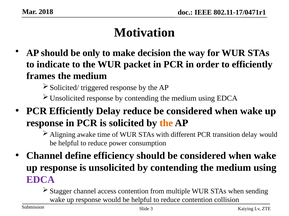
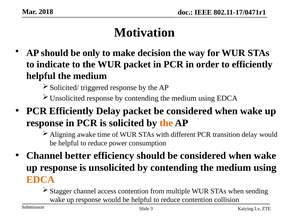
frames: frames -> helpful (41, 76)
Delay reduce: reduce -> packet (137, 111)
define: define -> better (78, 156)
EDCA colour: purple -> orange (40, 180)
